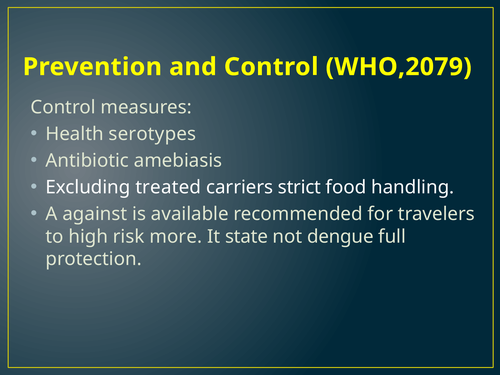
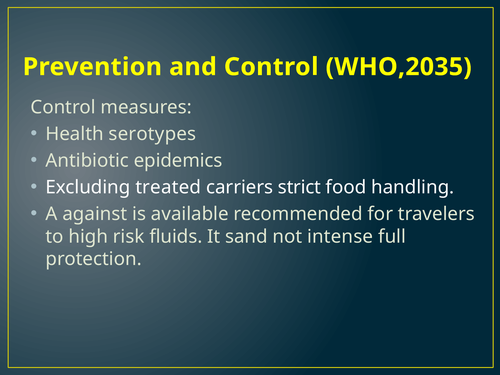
WHO,2079: WHO,2079 -> WHO,2035 (399, 67)
amebiasis: amebiasis -> epidemics (178, 161)
more: more -> fluids (176, 236)
state: state -> sand (246, 236)
dengue: dengue -> intense (340, 236)
